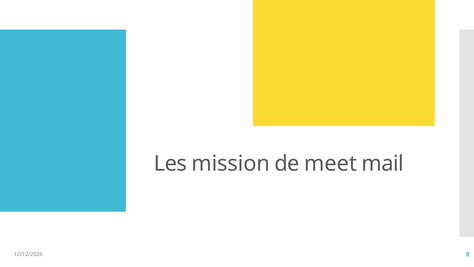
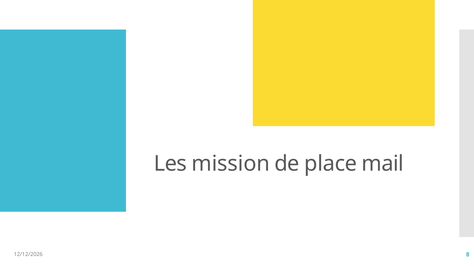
meet: meet -> place (331, 163)
